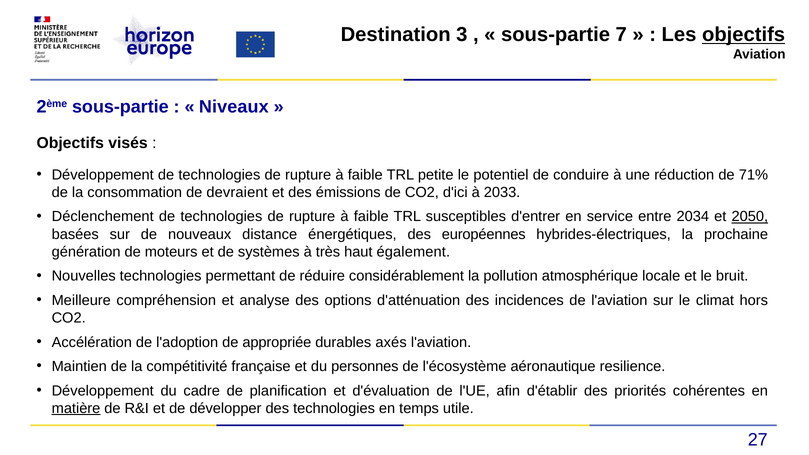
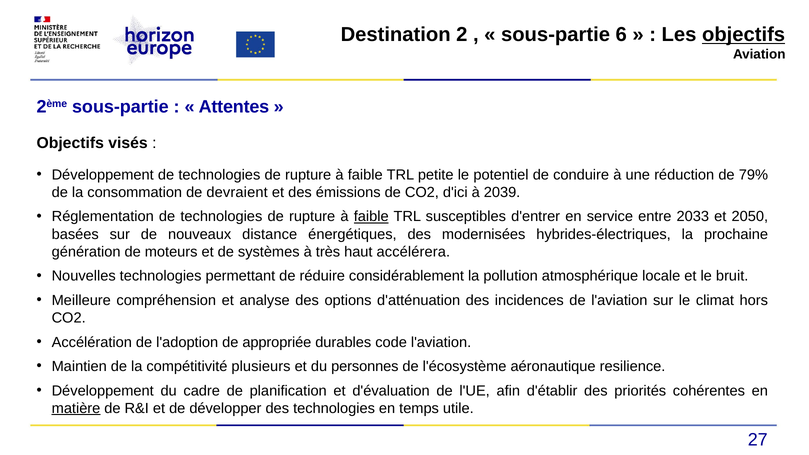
3: 3 -> 2 (462, 35)
7: 7 -> 6 (621, 35)
Niveaux: Niveaux -> Attentes (234, 107)
71%: 71% -> 79% (753, 175)
2033: 2033 -> 2039 (502, 192)
Déclenchement: Déclenchement -> Réglementation (103, 217)
faible underline: none -> present (371, 217)
2034: 2034 -> 2033 (693, 217)
2050 underline: present -> none (750, 217)
européennes: européennes -> modernisées (484, 234)
également: également -> accélérera (413, 252)
axés: axés -> code (391, 342)
française: française -> plusieurs (261, 367)
